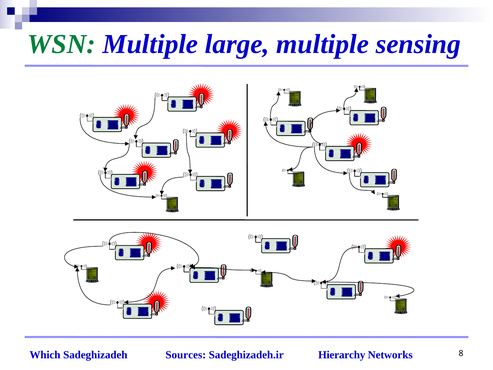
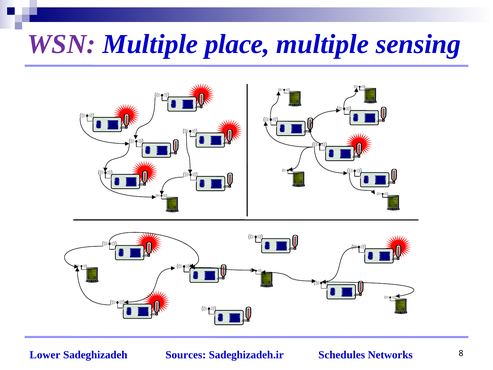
WSN colour: green -> purple (61, 44)
large: large -> place (237, 44)
Which: Which -> Lower (45, 355)
Hierarchy: Hierarchy -> Schedules (342, 355)
